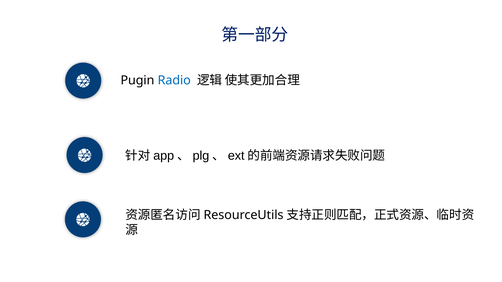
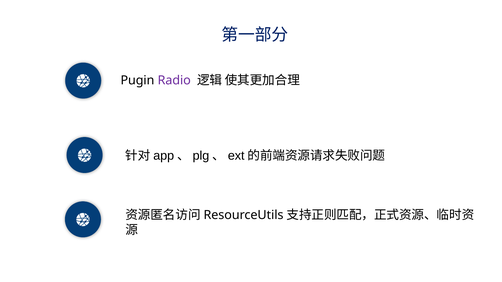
Radio colour: blue -> purple (174, 81)
